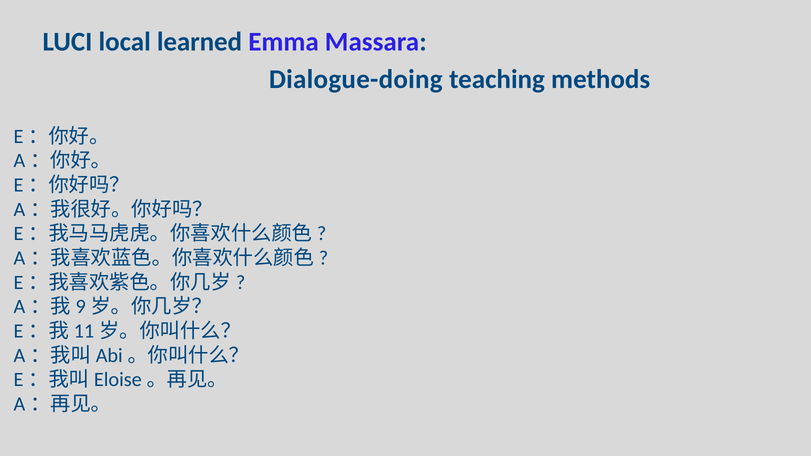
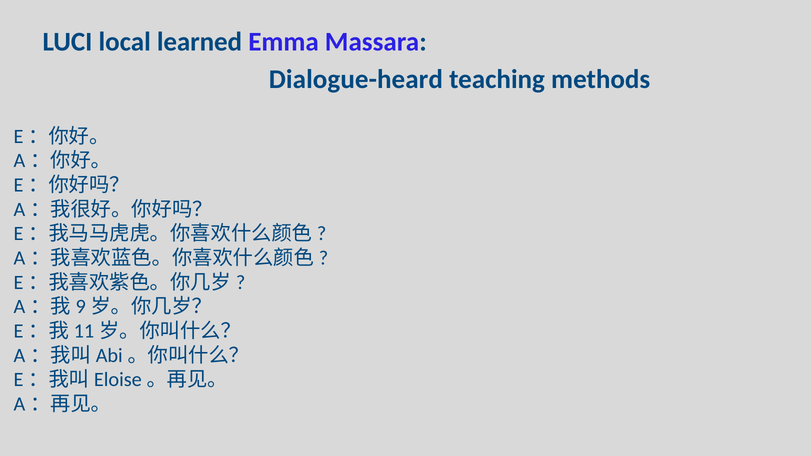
Dialogue-doing: Dialogue-doing -> Dialogue-heard (356, 79)
